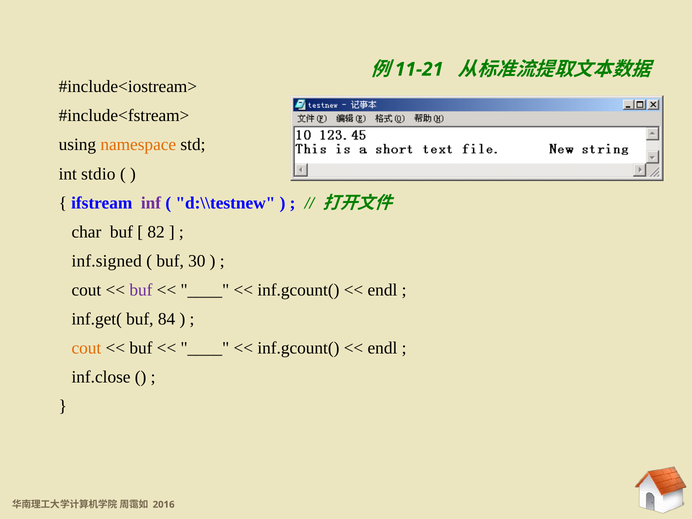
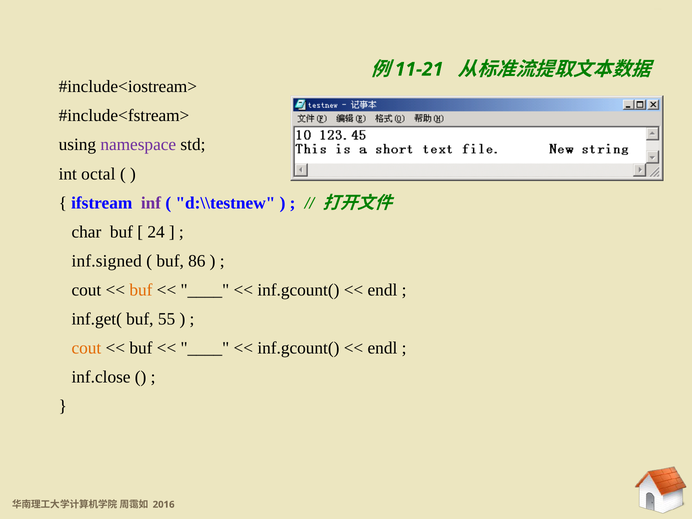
namespace colour: orange -> purple (138, 145)
stdio: stdio -> octal (98, 174)
82: 82 -> 24 (156, 232)
30: 30 -> 86 (197, 261)
buf colour: purple -> orange (141, 290)
84: 84 -> 55 (167, 319)
